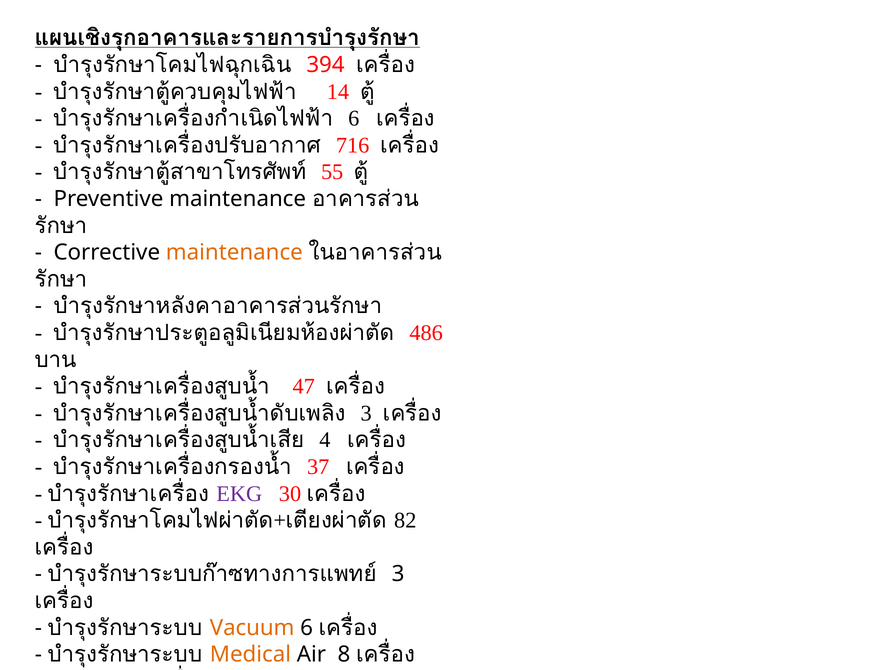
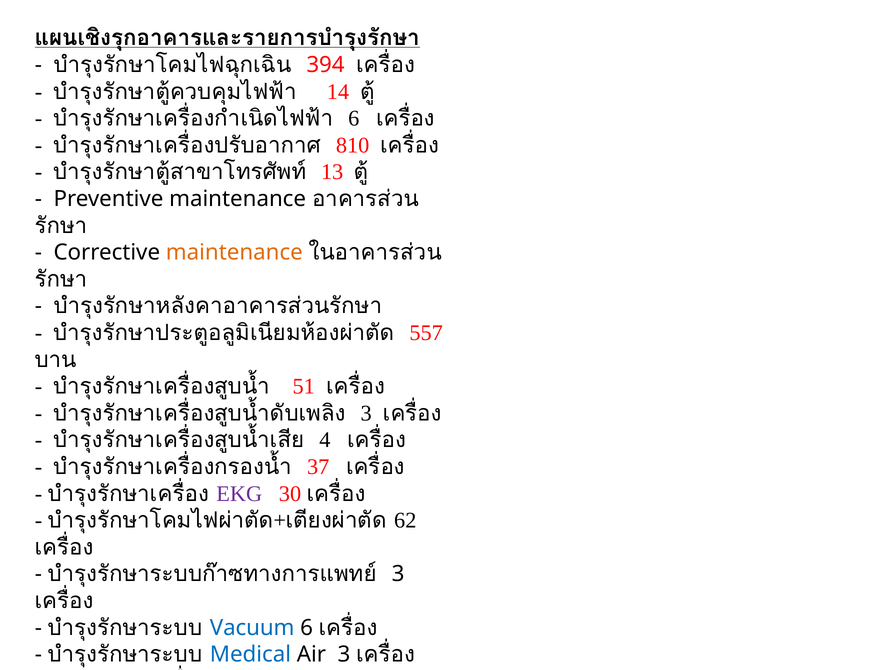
716: 716 -> 810 (353, 145)
55: 55 -> 13 (332, 172)
486: 486 -> 557 (426, 333)
47: 47 -> 51 (304, 386)
82: 82 -> 62 (405, 520)
Vacuum colour: orange -> blue (252, 627)
Medical colour: orange -> blue (250, 654)
Air 8: 8 -> 3 (344, 654)
